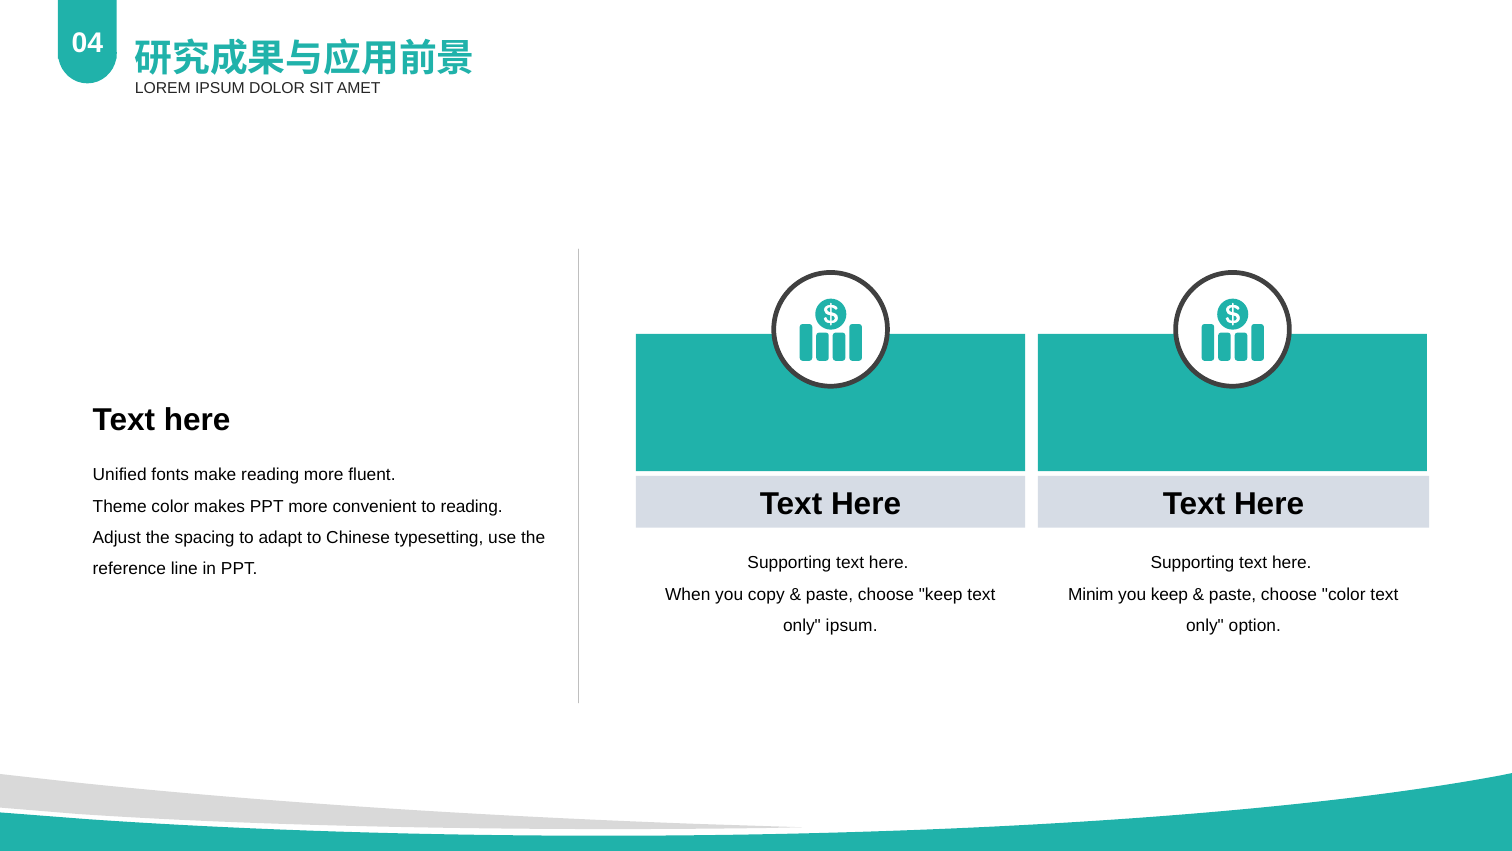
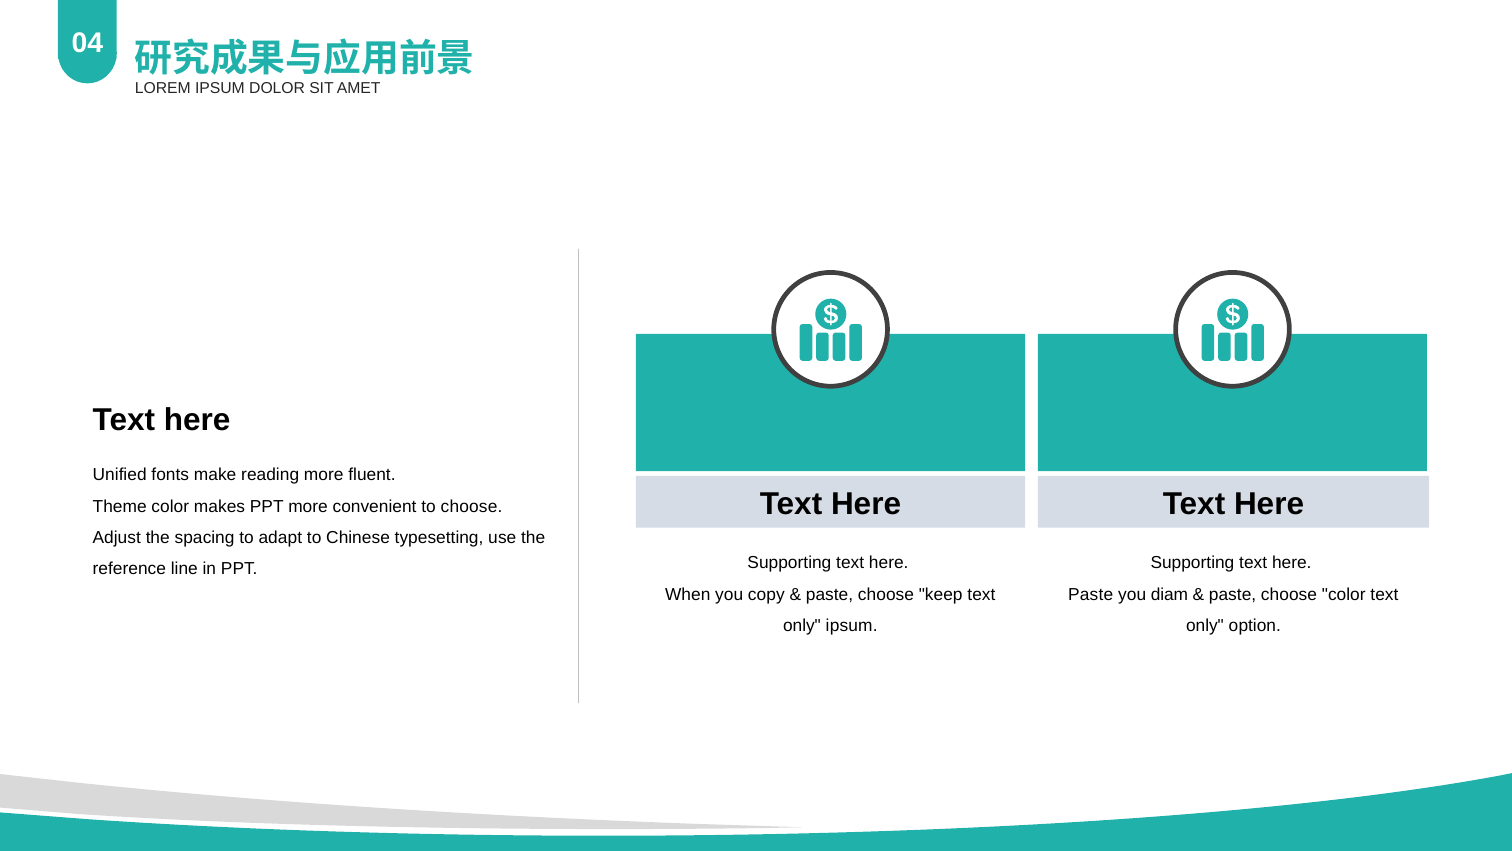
to reading: reading -> choose (472, 506)
Minim: Minim -> Paste (1091, 594)
you keep: keep -> diam (1169, 594)
